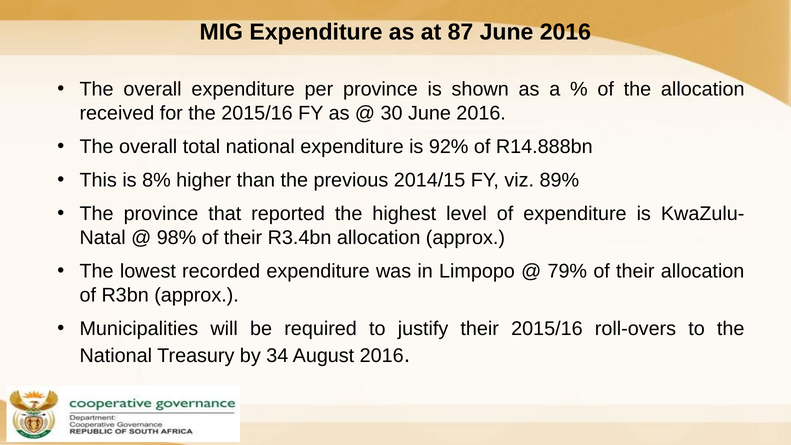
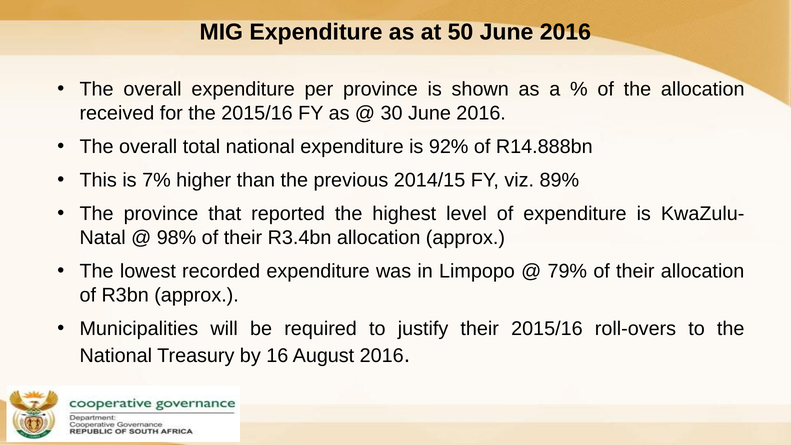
87: 87 -> 50 (460, 32)
8%: 8% -> 7% (156, 180)
34: 34 -> 16 (277, 356)
